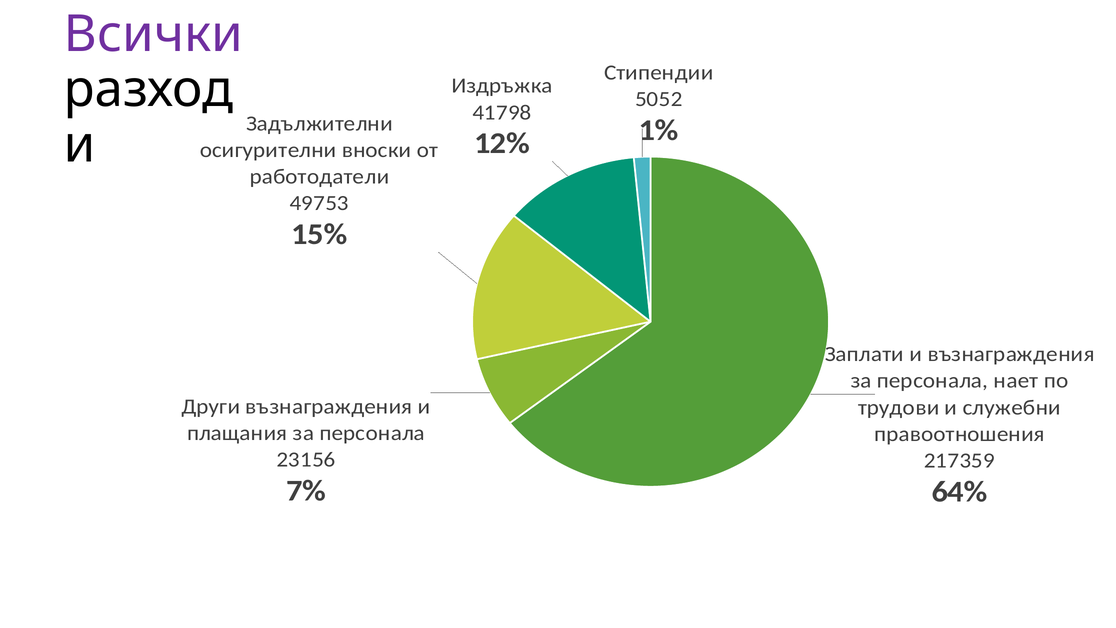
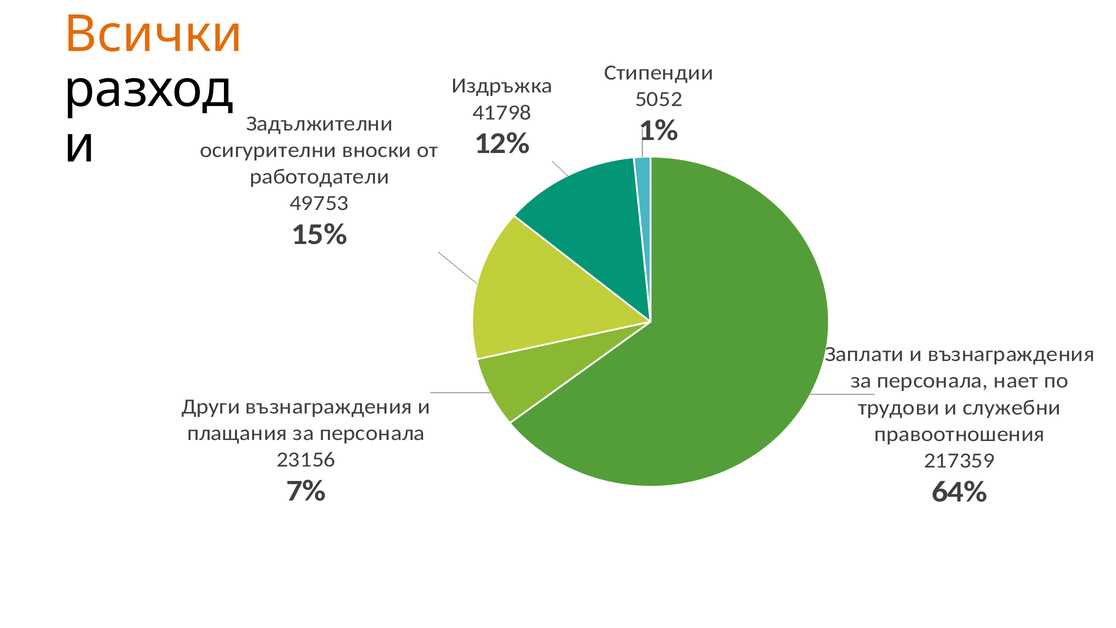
Всички colour: purple -> orange (154, 34)
